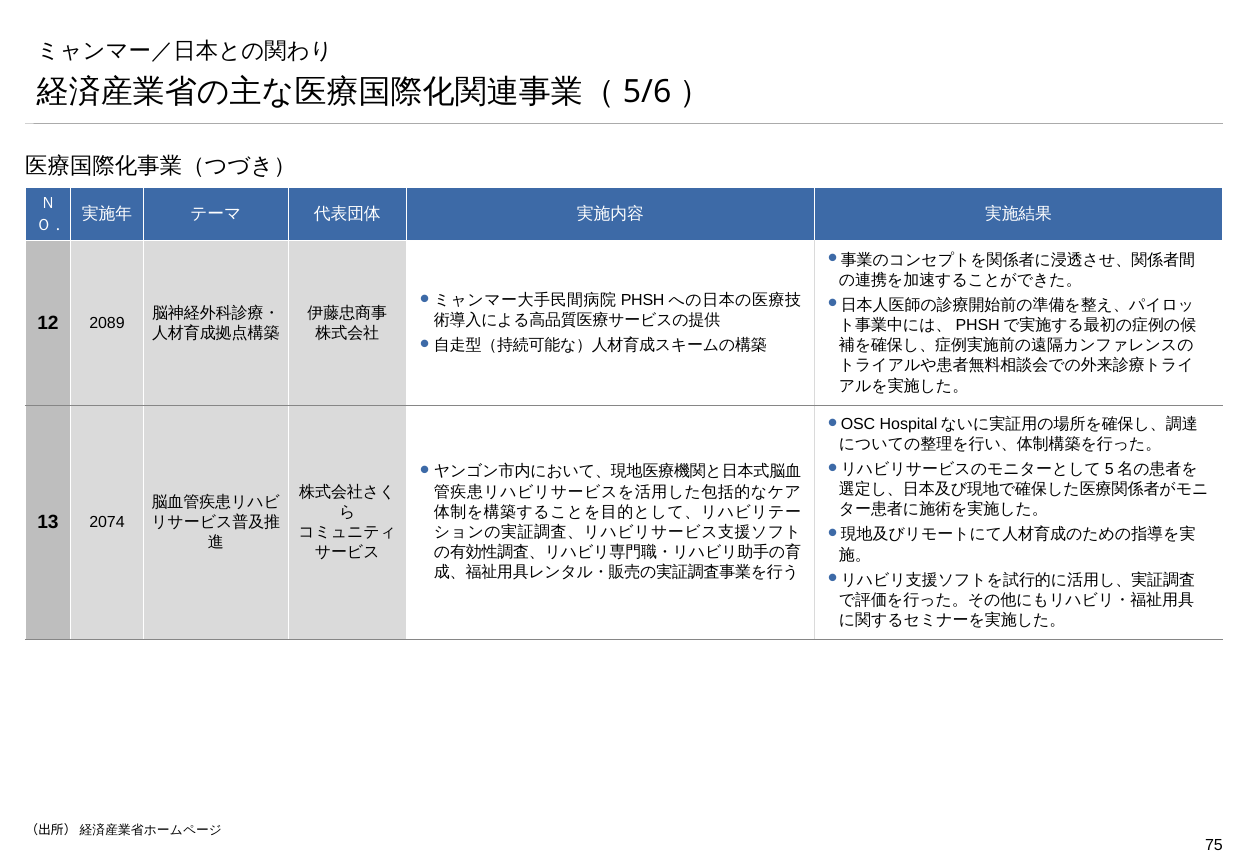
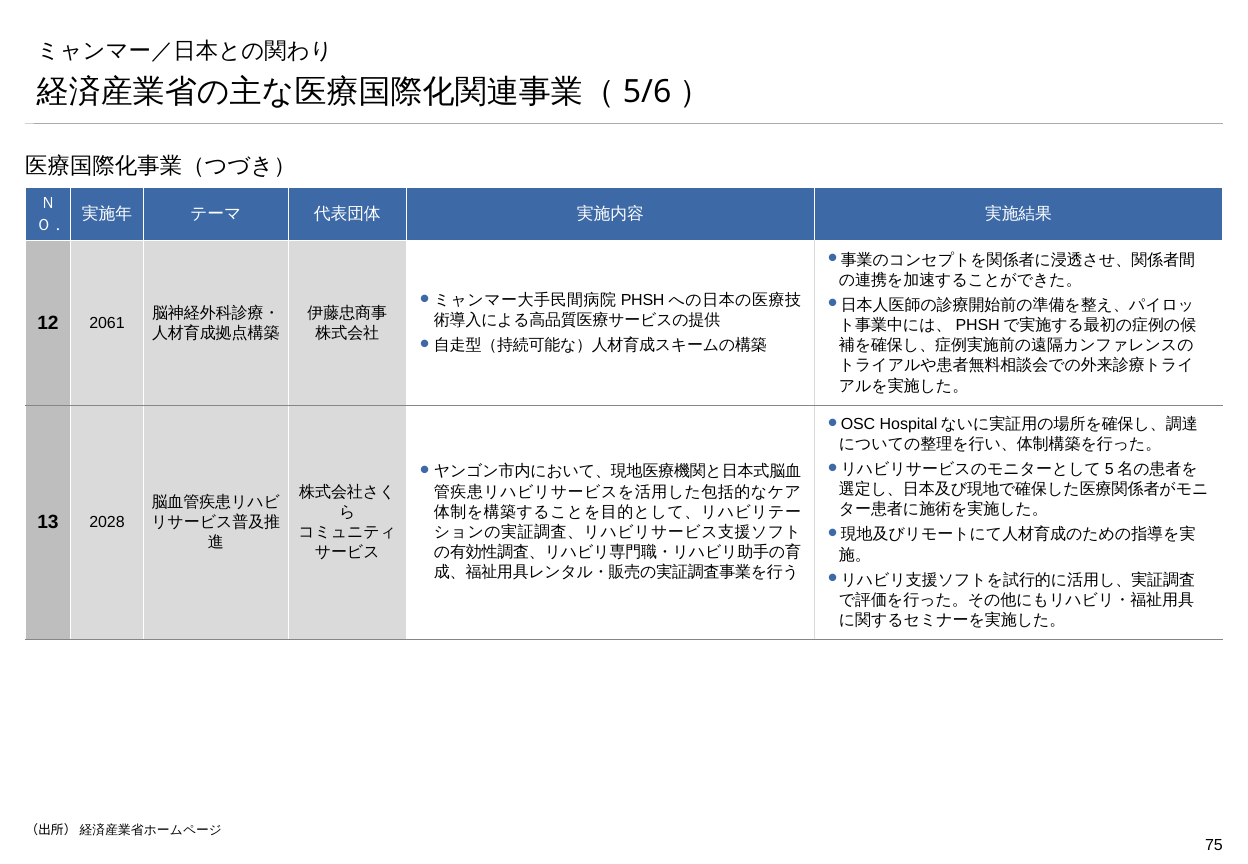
2089: 2089 -> 2061 (107, 323)
2074: 2074 -> 2028 (107, 522)
